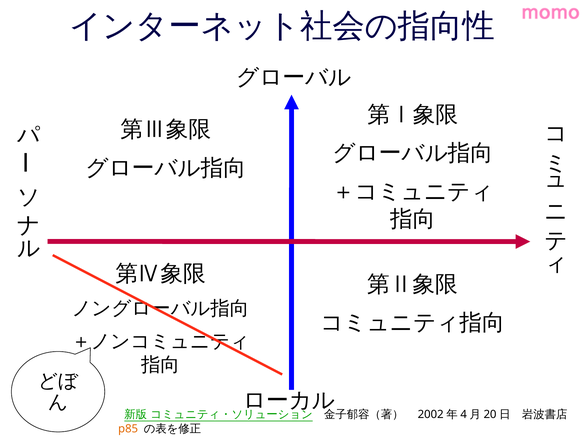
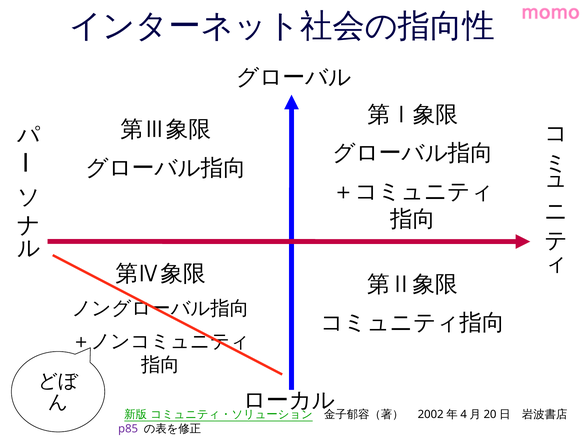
p85 colour: orange -> purple (128, 429)
